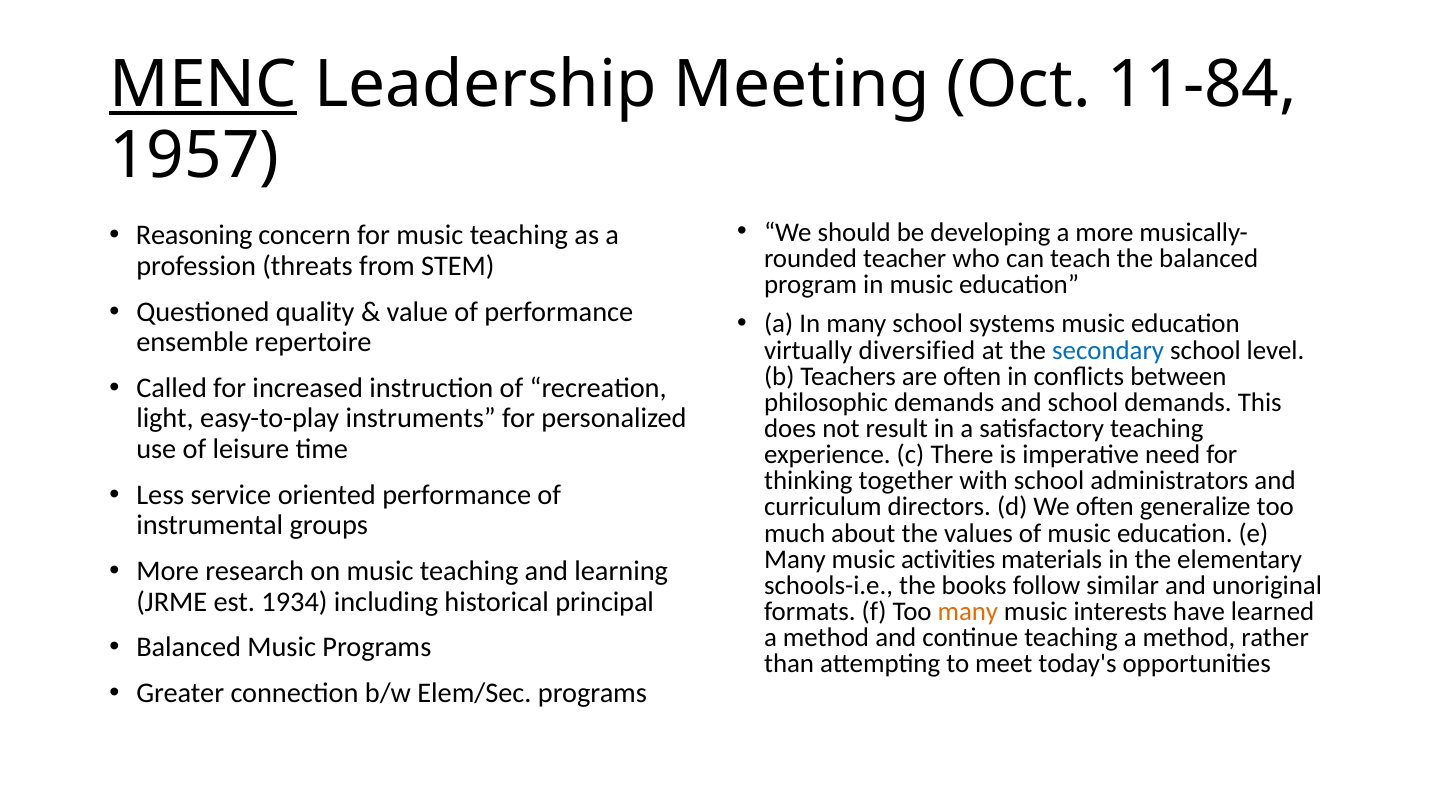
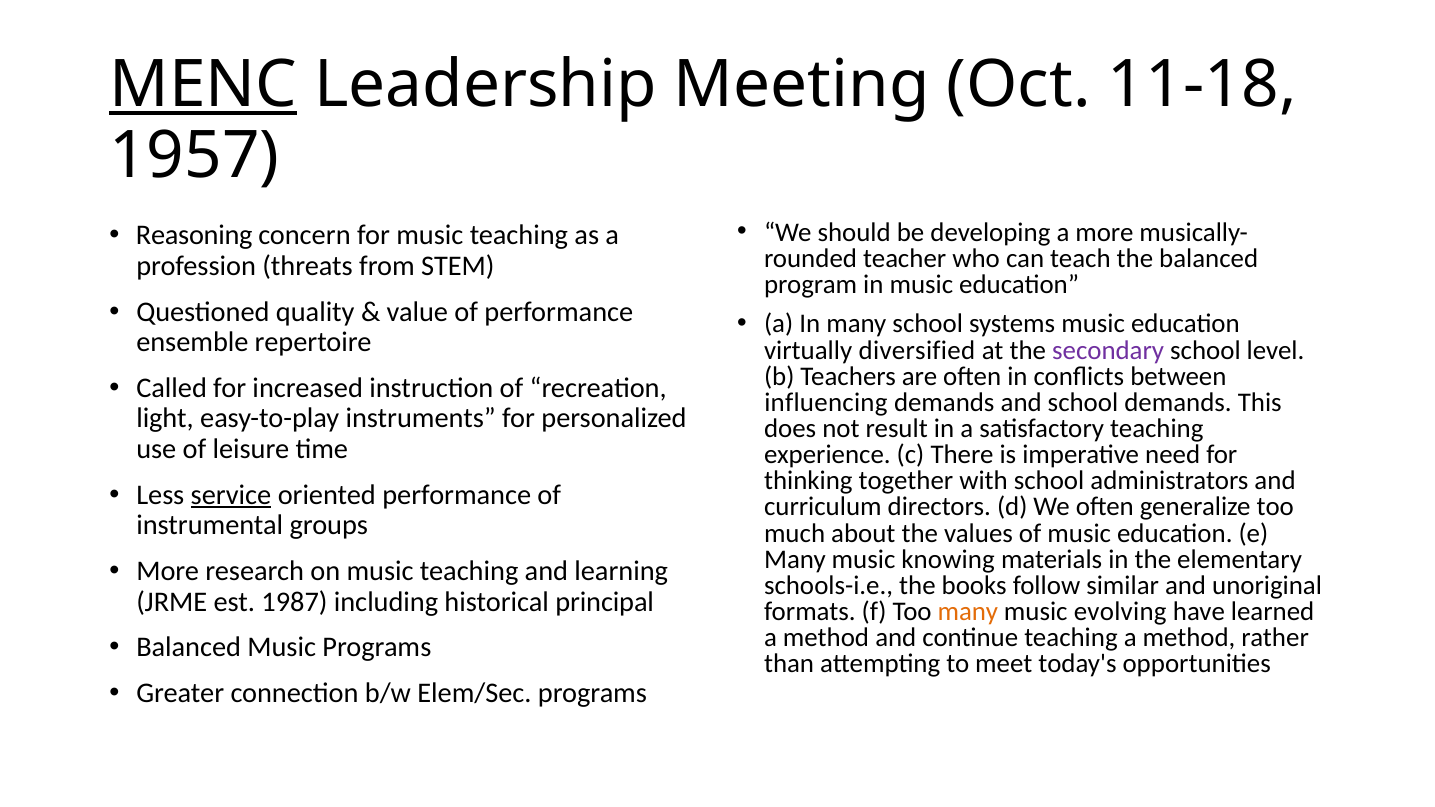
11-84: 11-84 -> 11-18 (1202, 85)
secondary colour: blue -> purple (1108, 350)
philosophic: philosophic -> influencing (826, 403)
service underline: none -> present (231, 495)
activities: activities -> knowing (948, 559)
1934: 1934 -> 1987 (294, 602)
interests: interests -> evolving (1120, 612)
